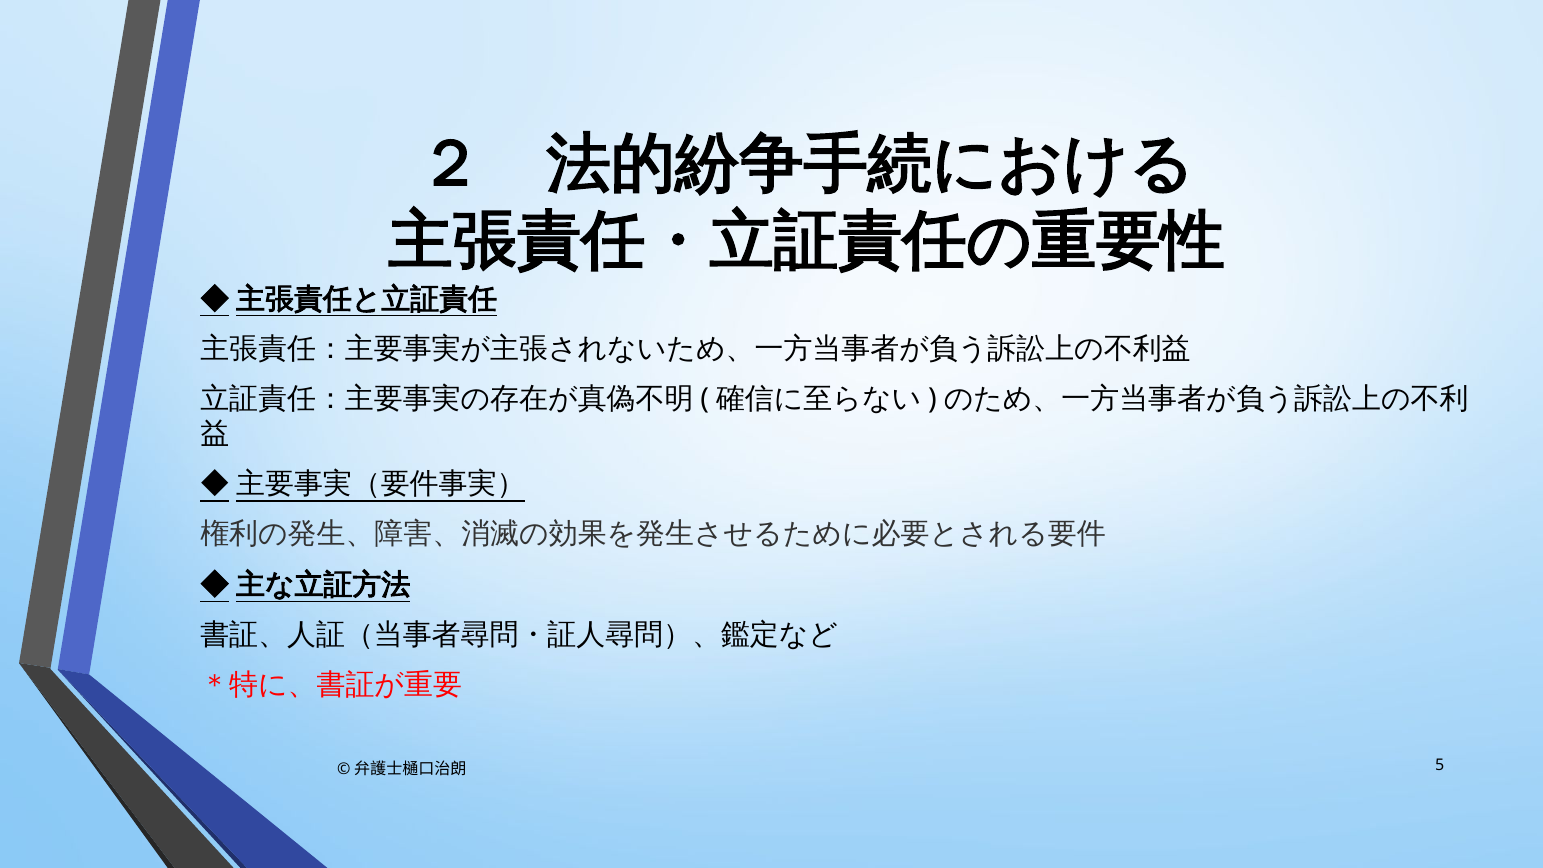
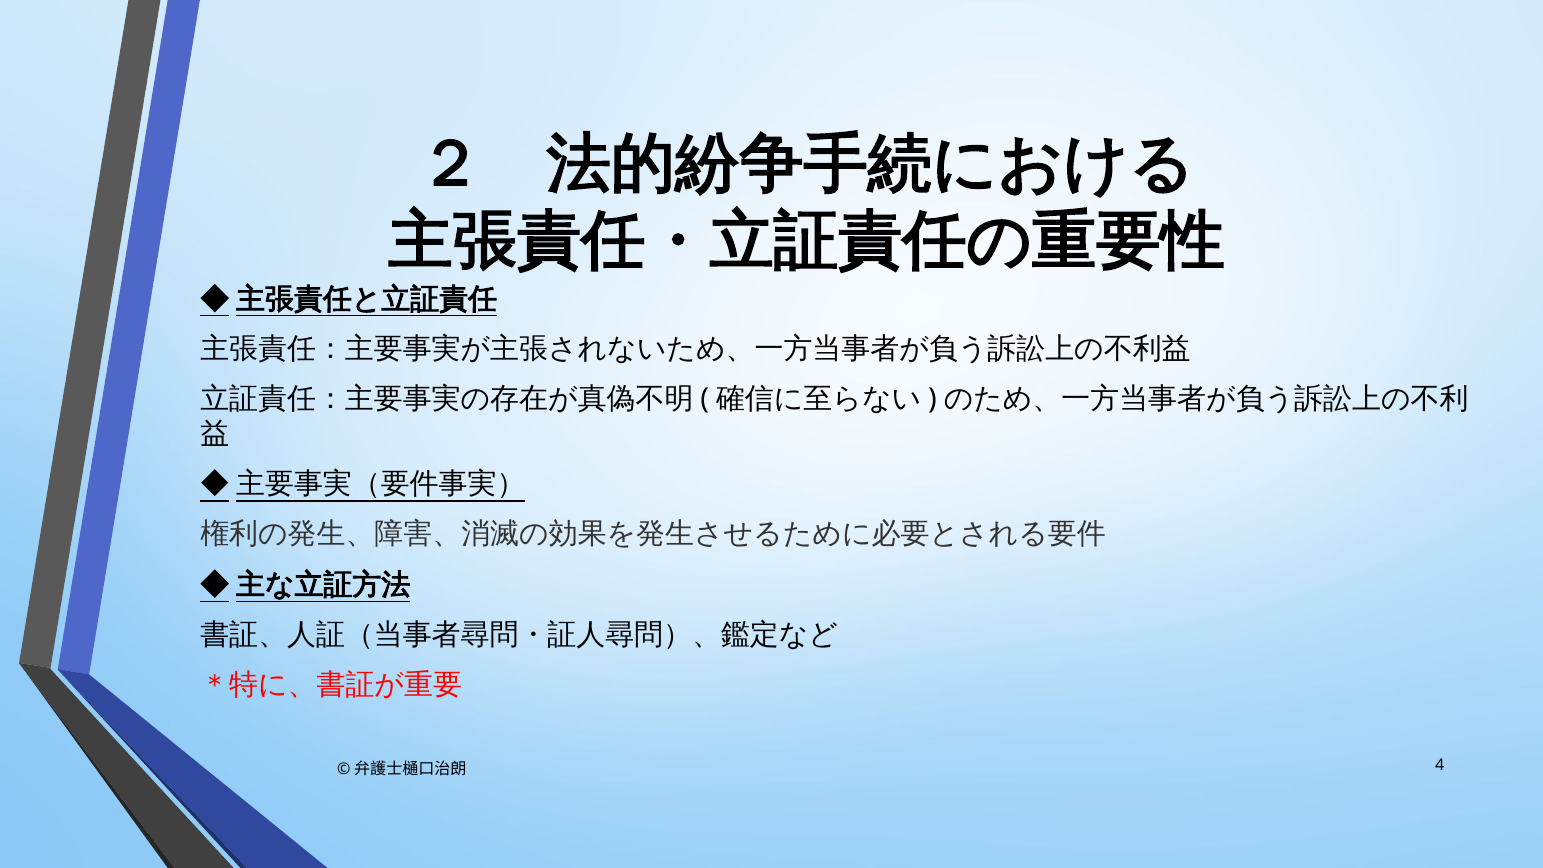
5: 5 -> 4 (1440, 765)
